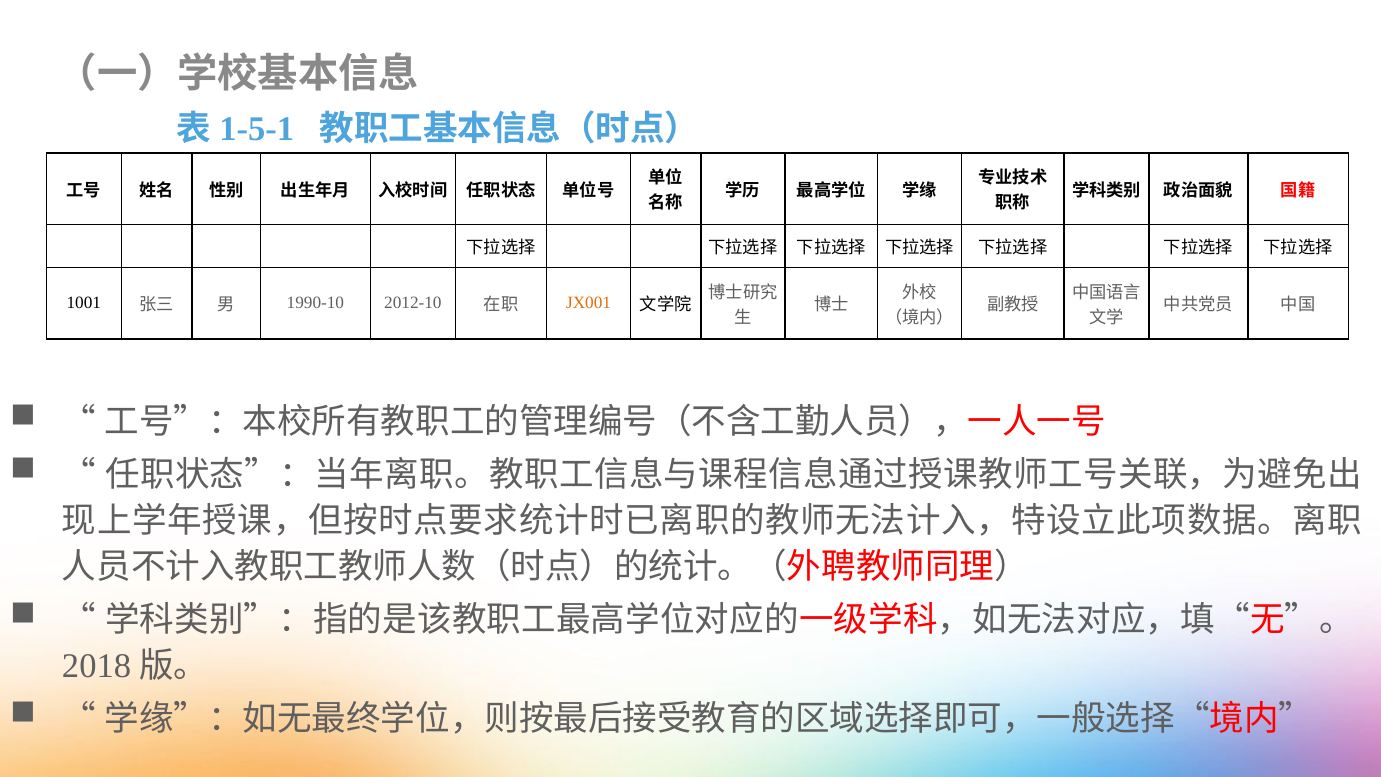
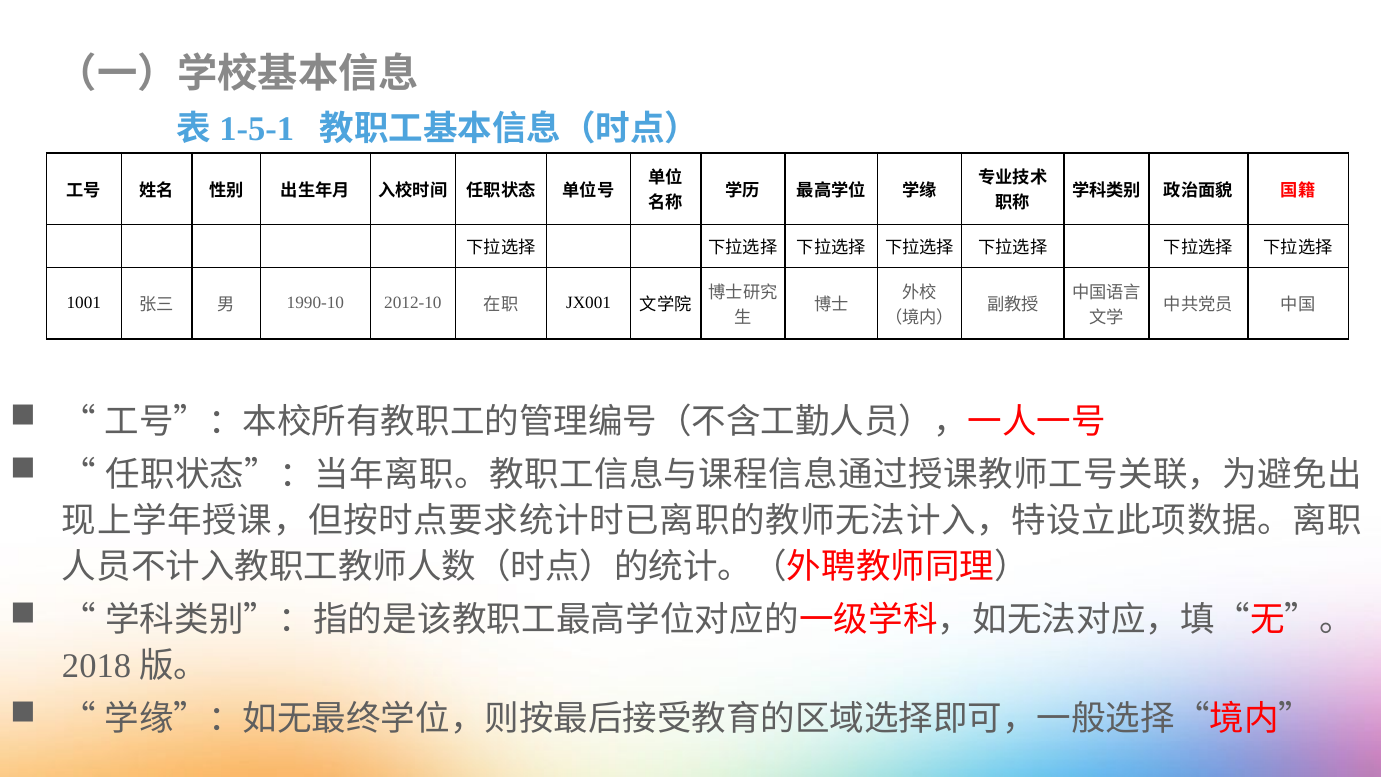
JX001 colour: orange -> black (589, 303)
